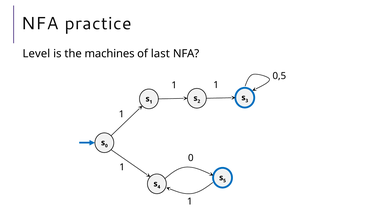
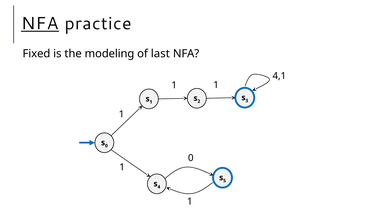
NFA underline: none -> present (40, 24)
Level: Level -> Fixed (36, 54)
machines: machines -> modeling (110, 54)
0,5: 0,5 -> 4,1 (279, 76)
